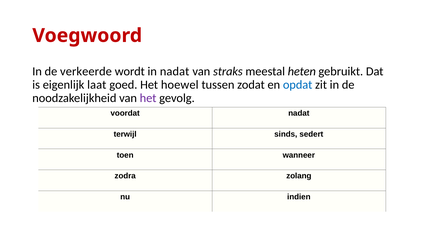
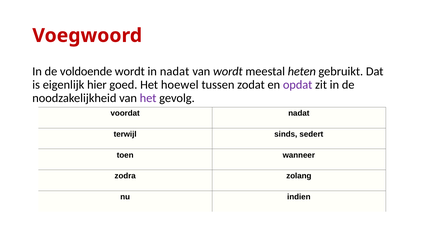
verkeerde: verkeerde -> voldoende (86, 72)
van straks: straks -> wordt (228, 72)
laat: laat -> hier (97, 85)
opdat colour: blue -> purple (298, 85)
